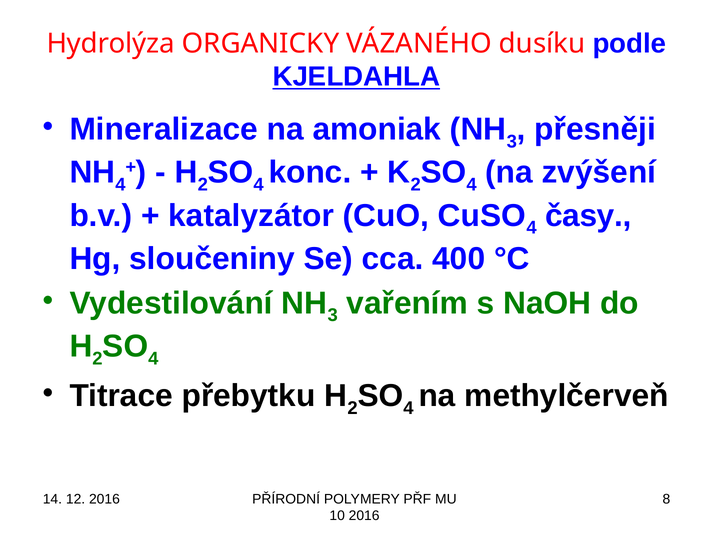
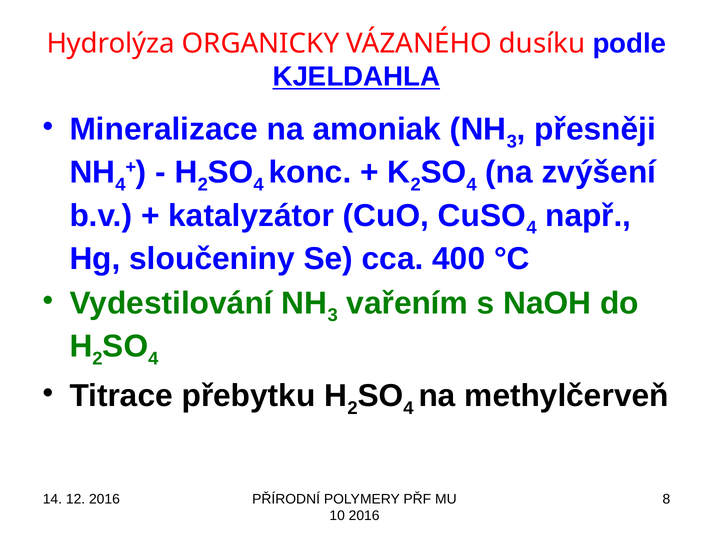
časy: časy -> např (588, 216)
